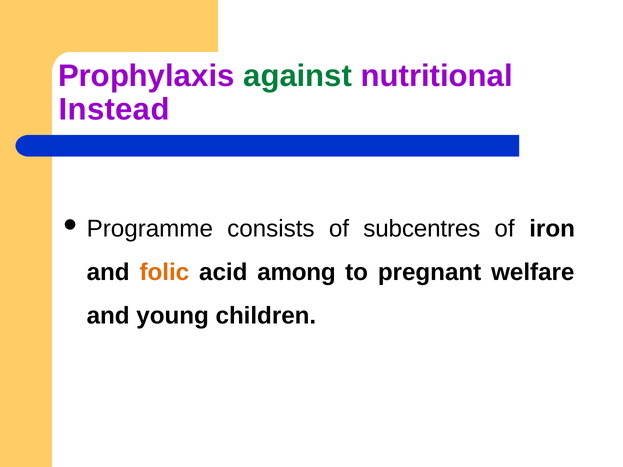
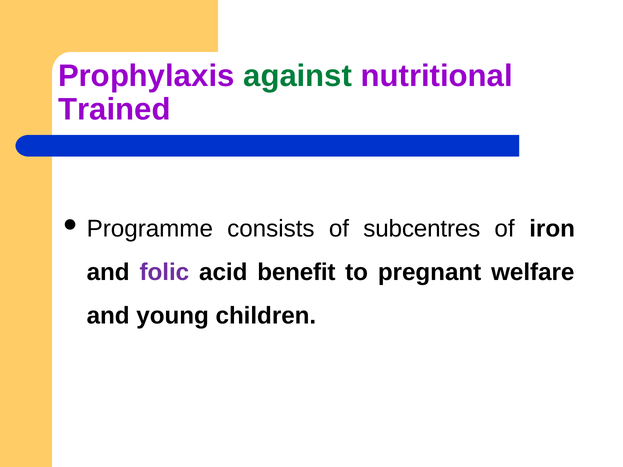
Instead: Instead -> Trained (114, 110)
folic colour: orange -> purple (164, 272)
among: among -> benefit (296, 272)
